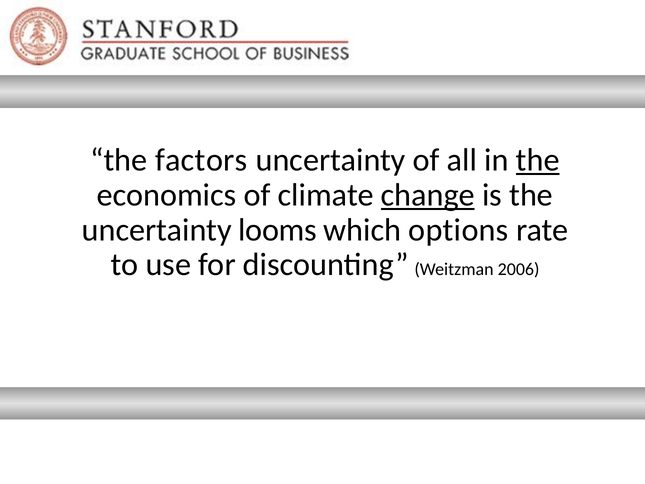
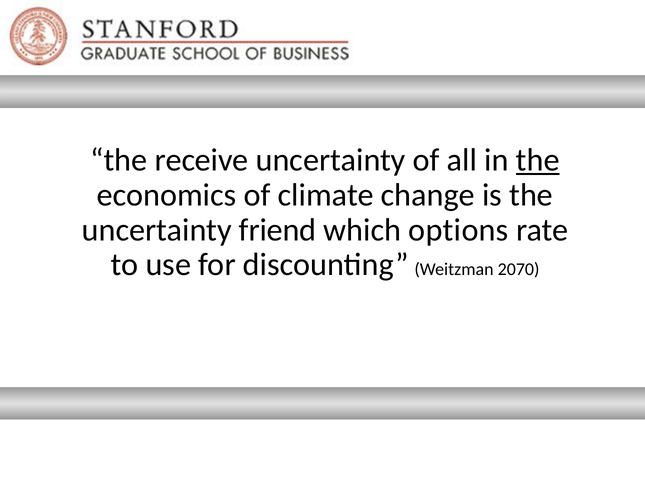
factors: factors -> receive (202, 160)
change underline: present -> none (428, 195)
looms: looms -> friend (278, 230)
2006: 2006 -> 2070 (519, 269)
